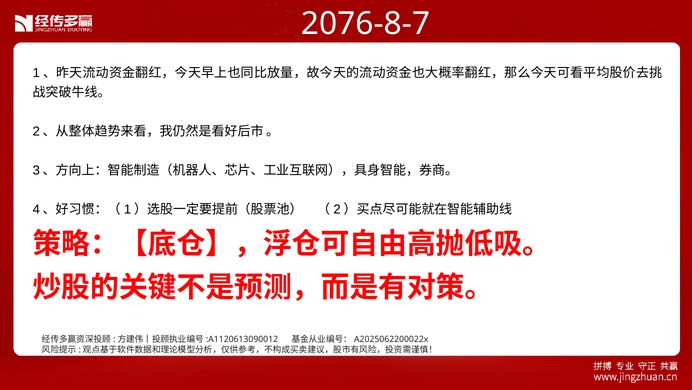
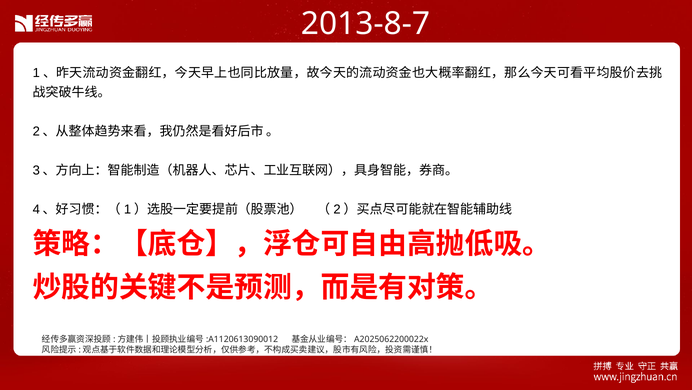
2076-8-7: 2076-8-7 -> 2013-8-7 (365, 24)
